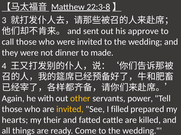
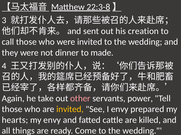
approve: approve -> creation (143, 31)
with: with -> take (46, 99)
other colour: yellow -> pink (80, 99)
I filled: filled -> envy (120, 110)
my their: their -> envy (52, 121)
